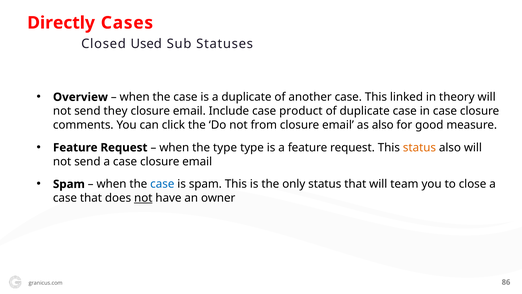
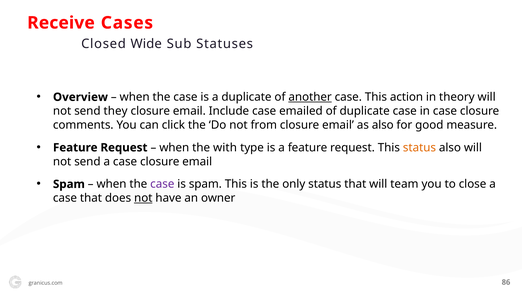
Directly: Directly -> Receive (61, 23)
Used: Used -> Wide (146, 44)
another underline: none -> present (310, 97)
linked: linked -> action (406, 97)
product: product -> emailed (301, 111)
the type: type -> with (225, 147)
case colour: blue -> purple (162, 184)
